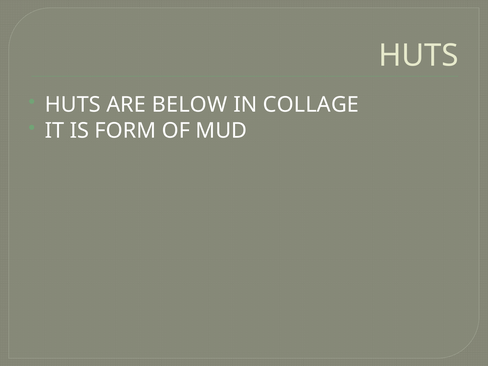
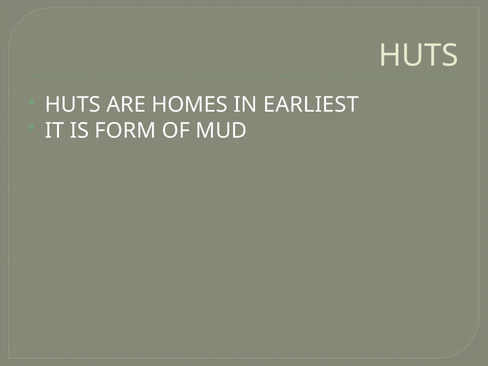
BELOW: BELOW -> HOMES (190, 105)
COLLAGE: COLLAGE -> EARLIEST (311, 105)
